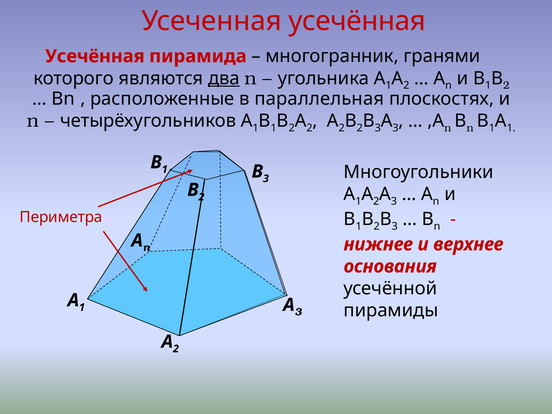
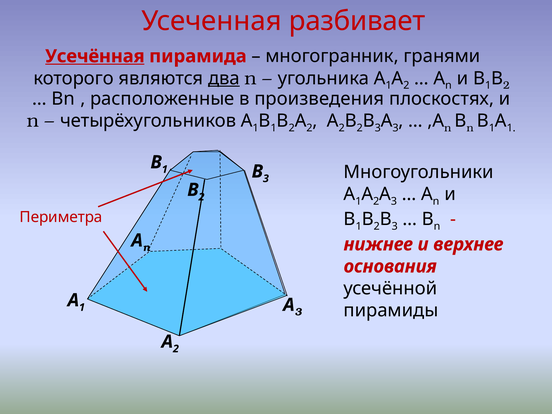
Усеченная усечённая: усечённая -> разбивает (357, 21)
Усечённая underline: none -> present (95, 56)
параллельная: параллельная -> произведения (319, 99)
